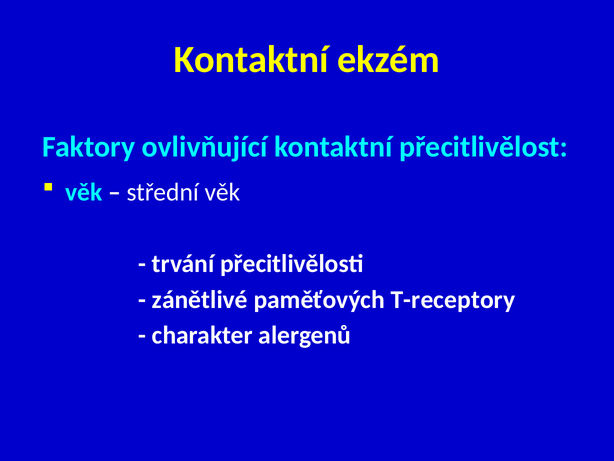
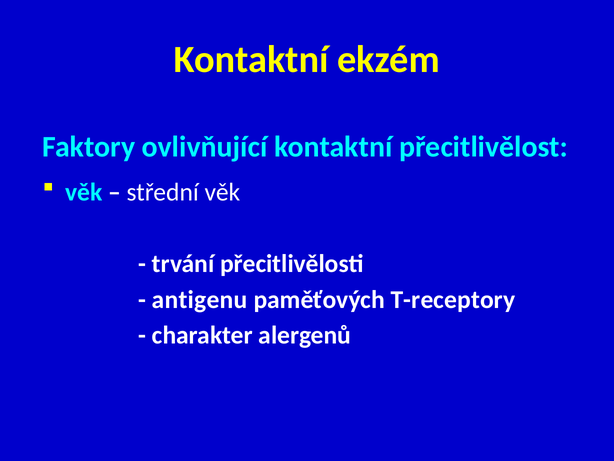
zánětlivé: zánětlivé -> antigenu (200, 299)
